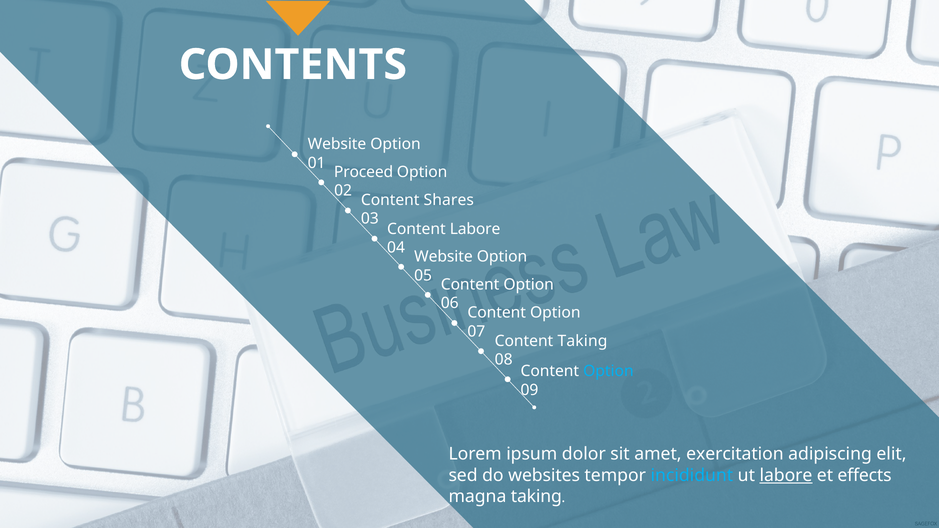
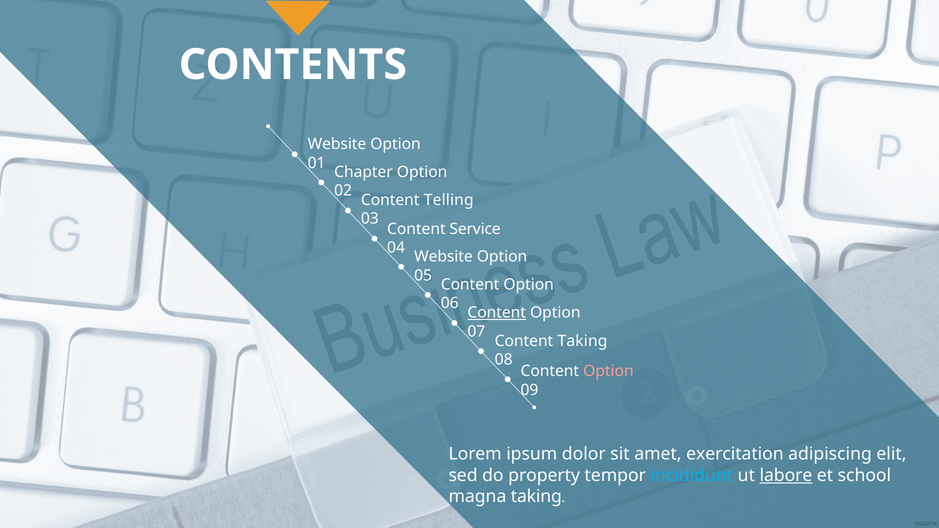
Proceed: Proceed -> Chapter (364, 172)
Shares: Shares -> Telling (449, 200)
Content Labore: Labore -> Service (475, 229)
Content underline: none -> present (497, 313)
Option colour: light blue -> pink (608, 371)
websites: websites -> property (544, 475)
effects: effects -> school (864, 475)
